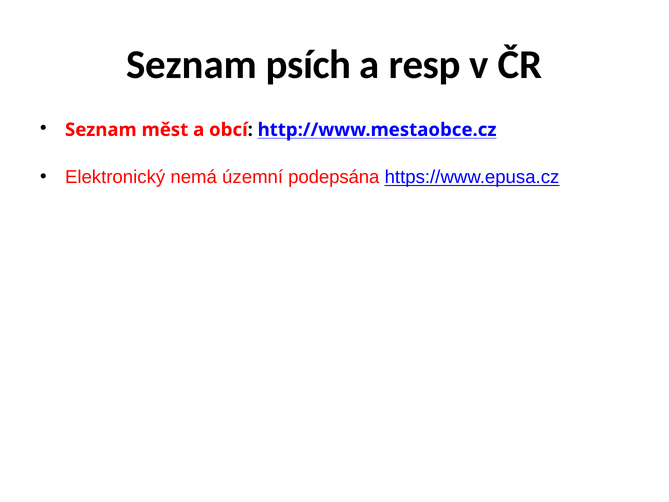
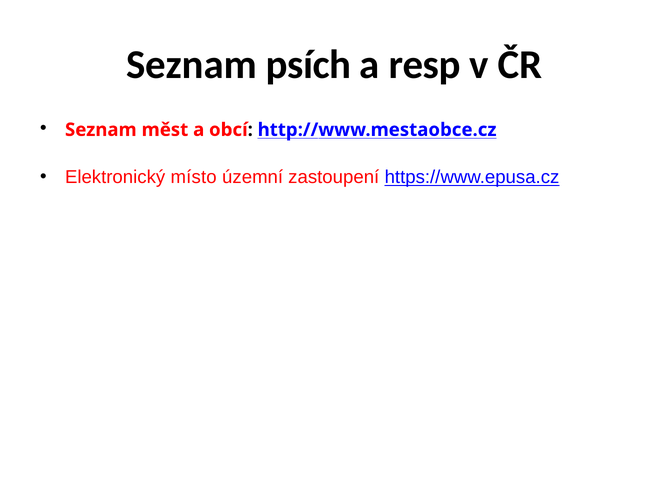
nemá: nemá -> místo (194, 177)
podepsána: podepsána -> zastoupení (334, 177)
